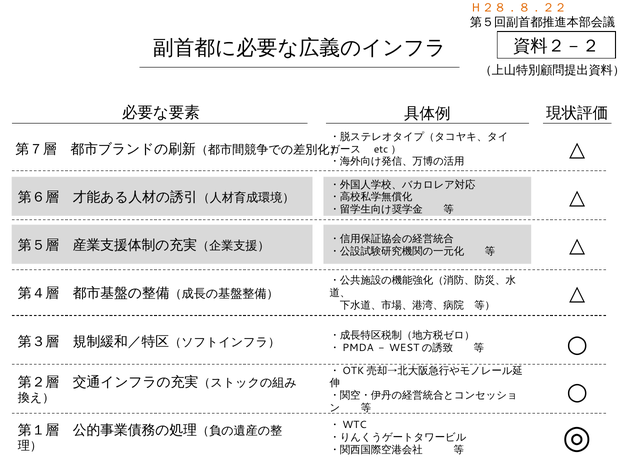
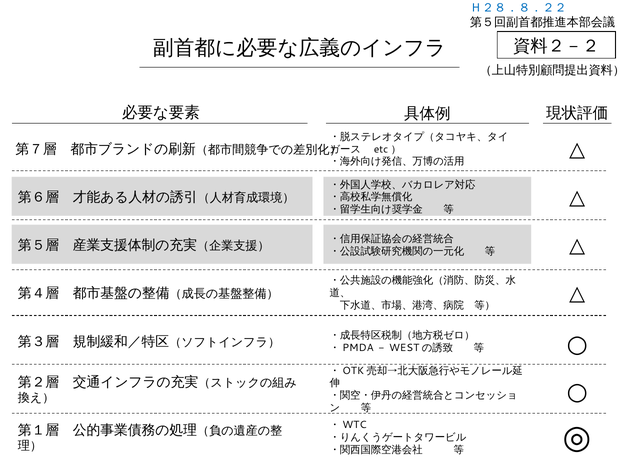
Ｈ２８．８．２２ colour: orange -> blue (518, 8)
